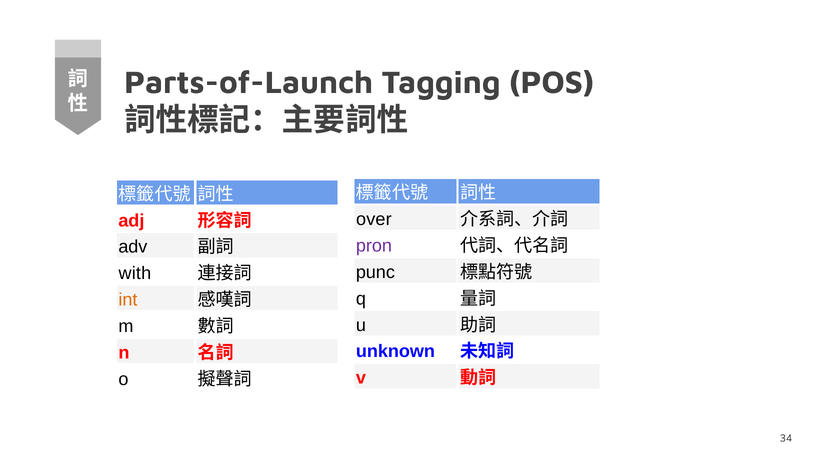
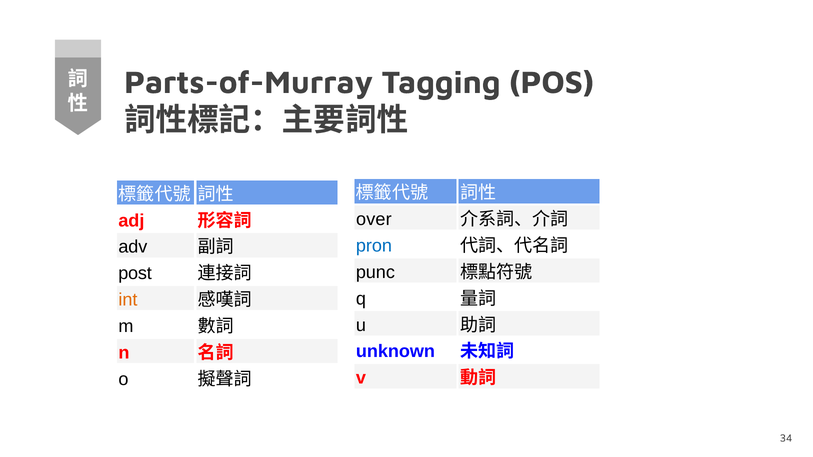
Parts-of-Launch: Parts-of-Launch -> Parts-of-Murray (249, 83)
pron colour: purple -> blue (374, 246)
with: with -> post (135, 274)
